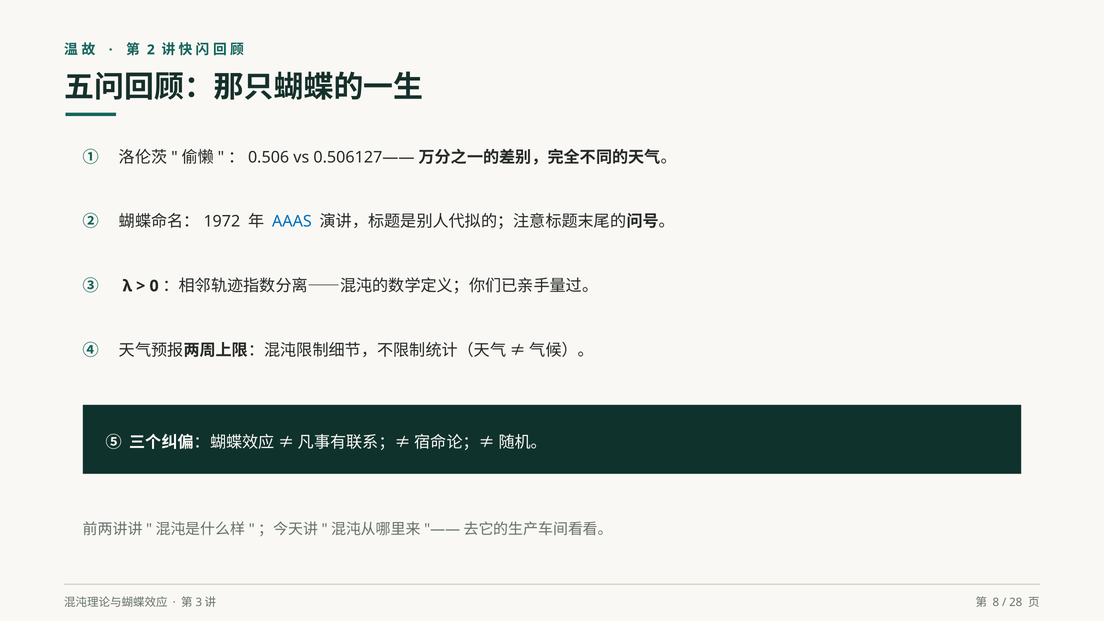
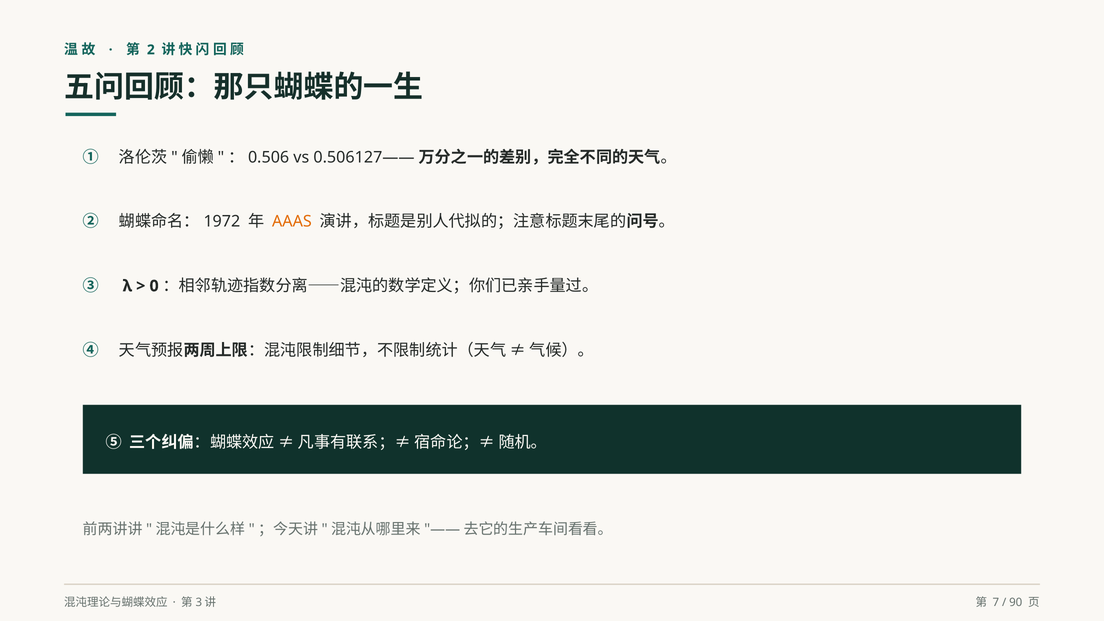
AAAS colour: blue -> orange (292, 222)
8: 8 -> 7 (996, 602)
28: 28 -> 90 (1016, 602)
